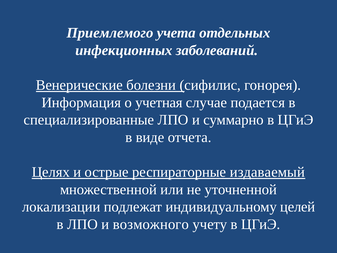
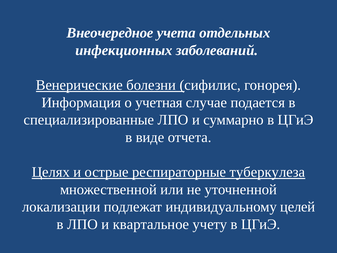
Приемлемого: Приемлемого -> Внеочередное (110, 33)
издаваемый: издаваемый -> туберкулеза (267, 172)
возможного: возможного -> квартальное (151, 224)
